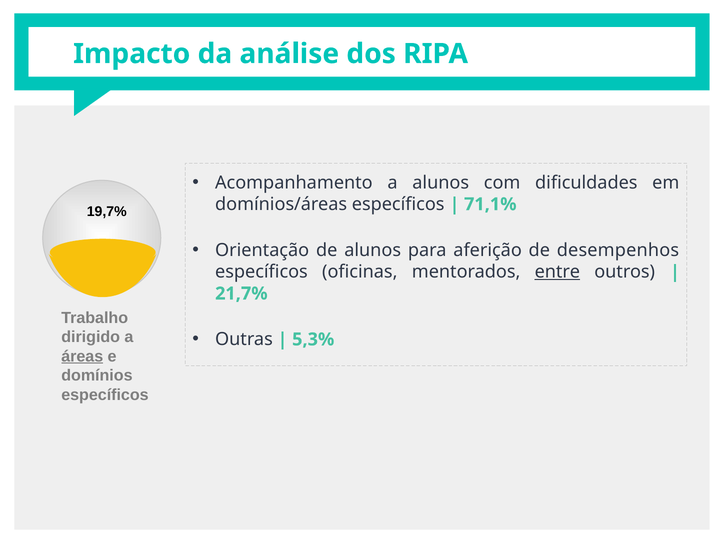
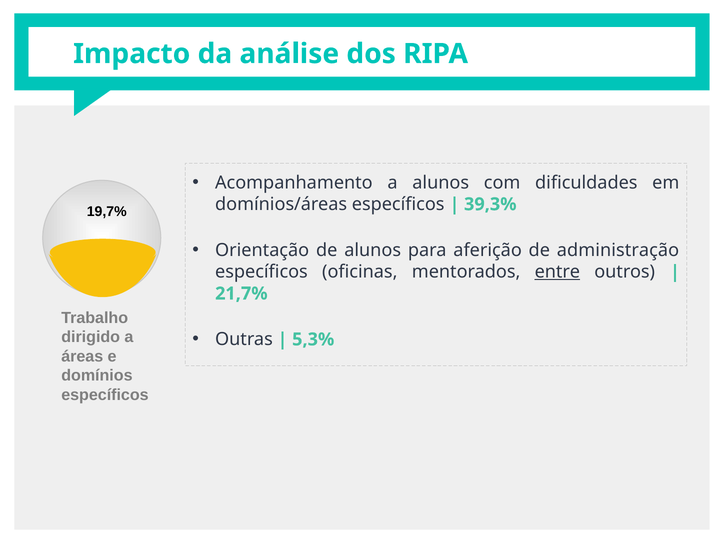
71,1%: 71,1% -> 39,3% (490, 204)
desempenhos: desempenhos -> administração (618, 250)
áreas underline: present -> none (82, 356)
